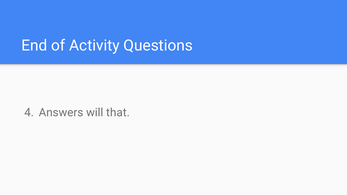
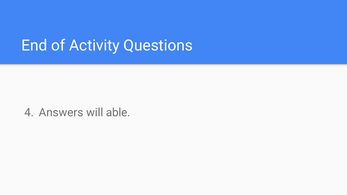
that: that -> able (118, 113)
